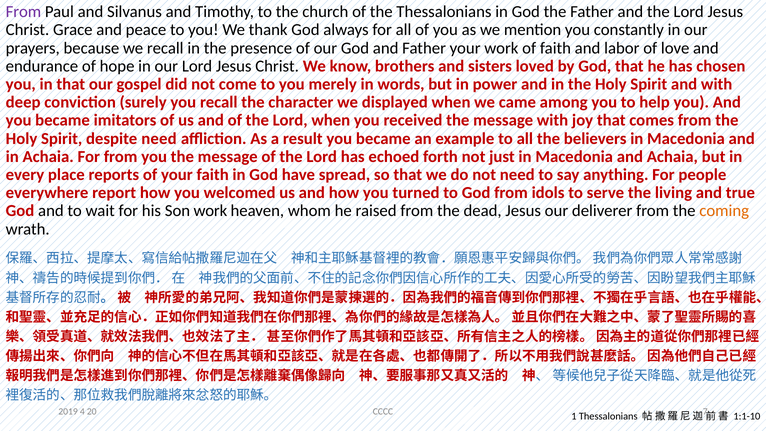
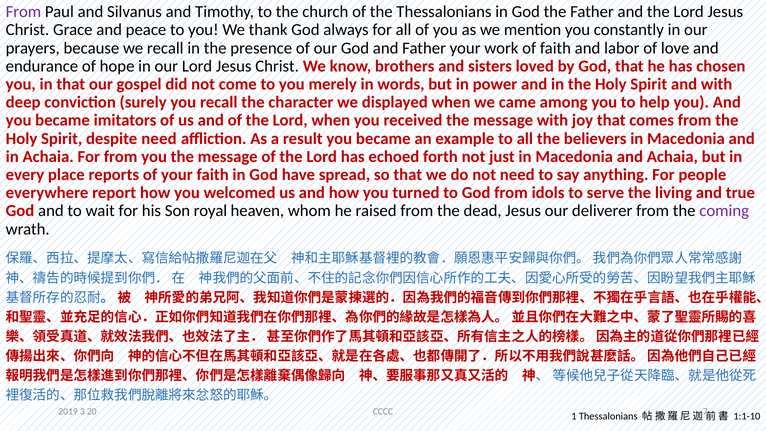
Son work: work -> royal (210, 211)
coming colour: orange -> purple (724, 211)
4: 4 -> 3 (82, 411)
